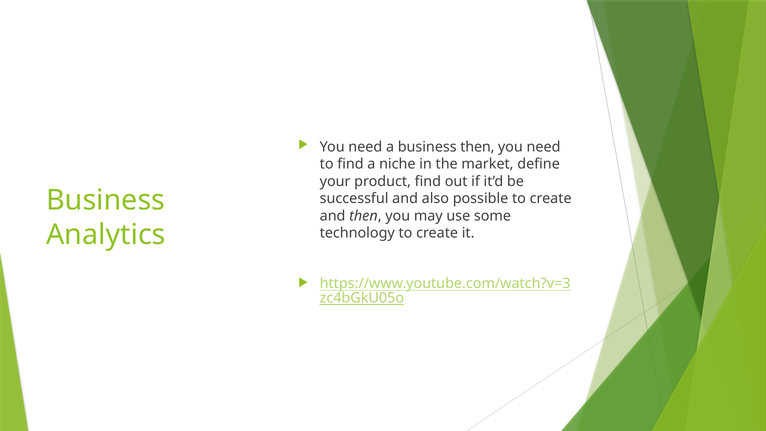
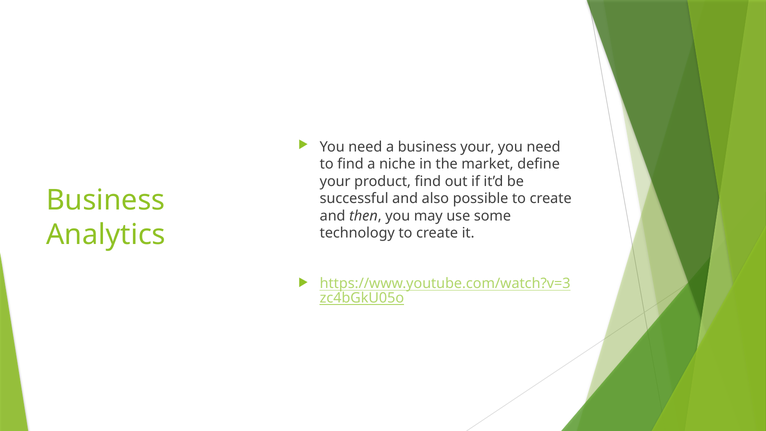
business then: then -> your (477, 147)
